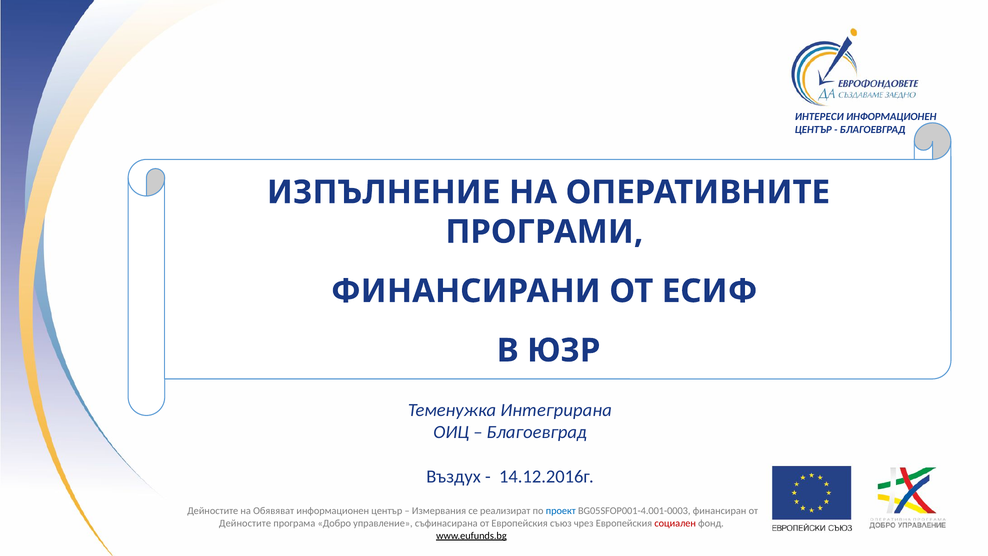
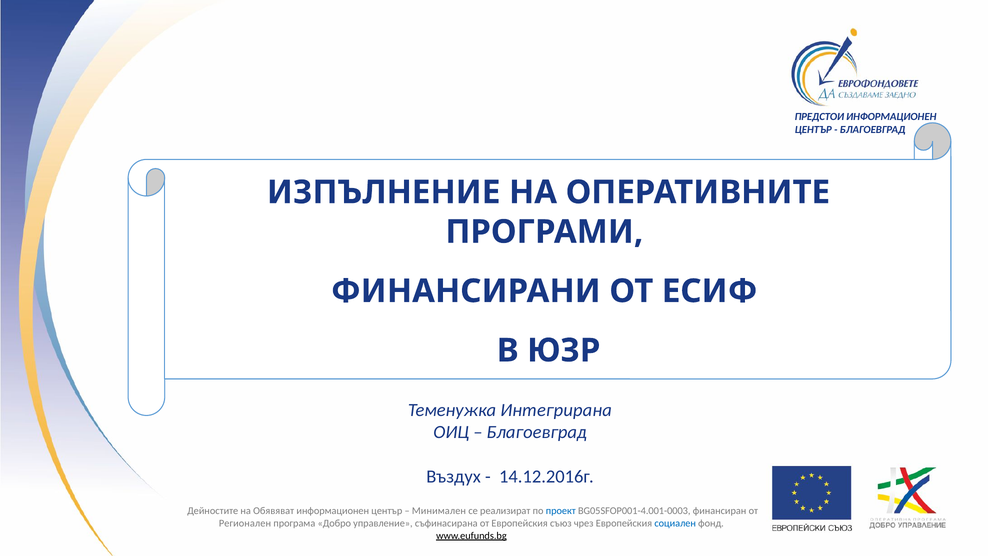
ИНТЕРЕСИ: ИНТЕРЕСИ -> ПРЕДСТОИ (819, 117)
Измервания: Измервания -> Минимален (439, 511)
Дейностите: Дейностите -> Регионален (245, 523)
социален colour: red -> blue (675, 523)
